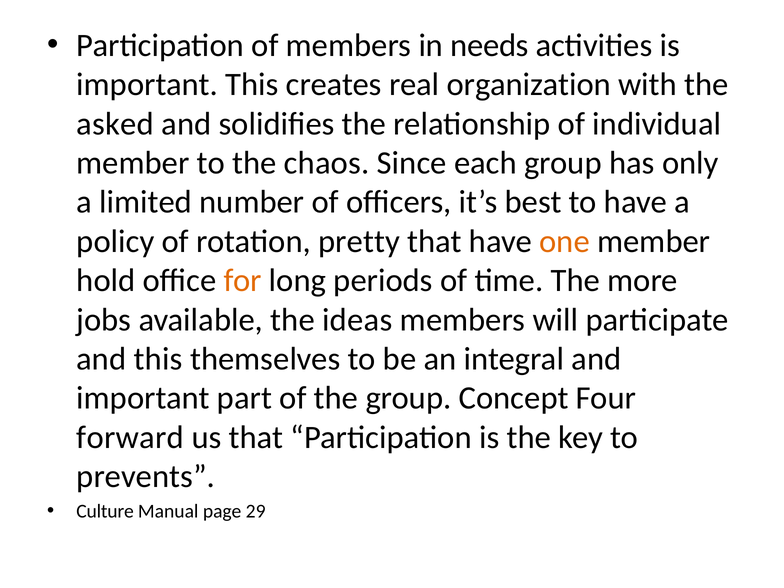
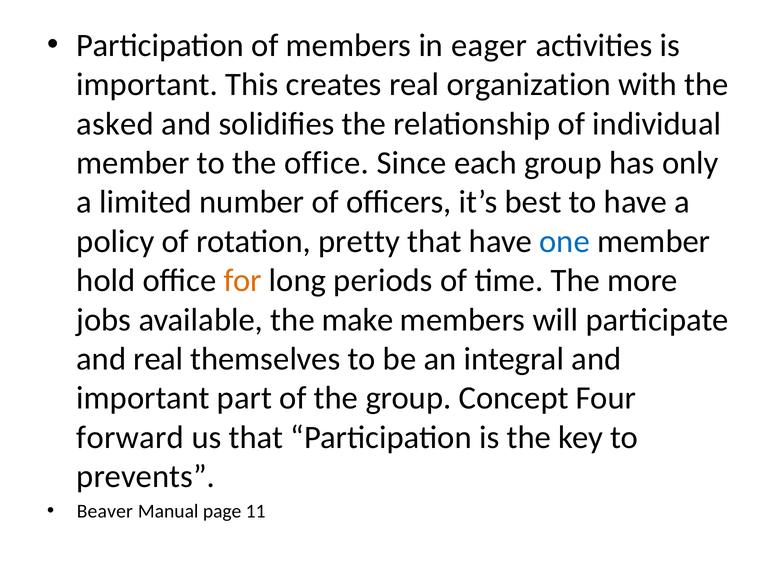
needs: needs -> eager (489, 45)
the chaos: chaos -> office (327, 163)
one colour: orange -> blue (565, 241)
ideas: ideas -> make (358, 320)
and this: this -> real (158, 359)
Culture: Culture -> Beaver (105, 511)
29: 29 -> 11 (256, 511)
